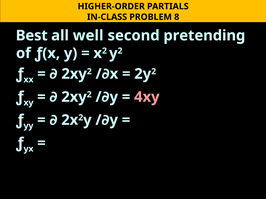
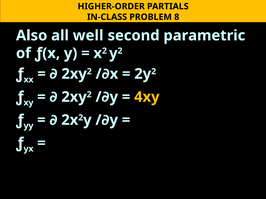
Best: Best -> Also (32, 36)
pretending: pretending -> parametric (204, 36)
4xy colour: pink -> yellow (147, 97)
